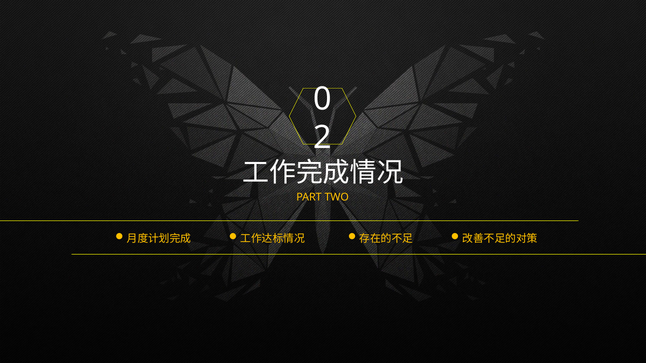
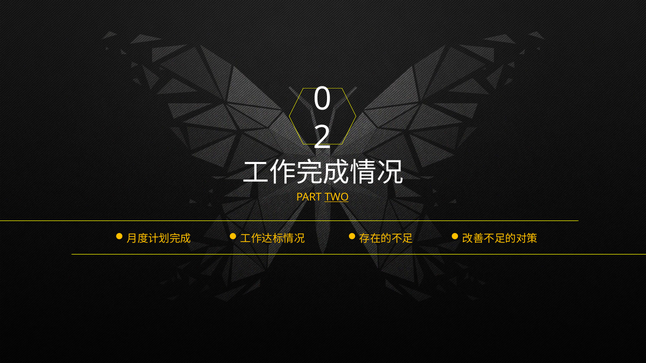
TWO underline: none -> present (337, 197)
